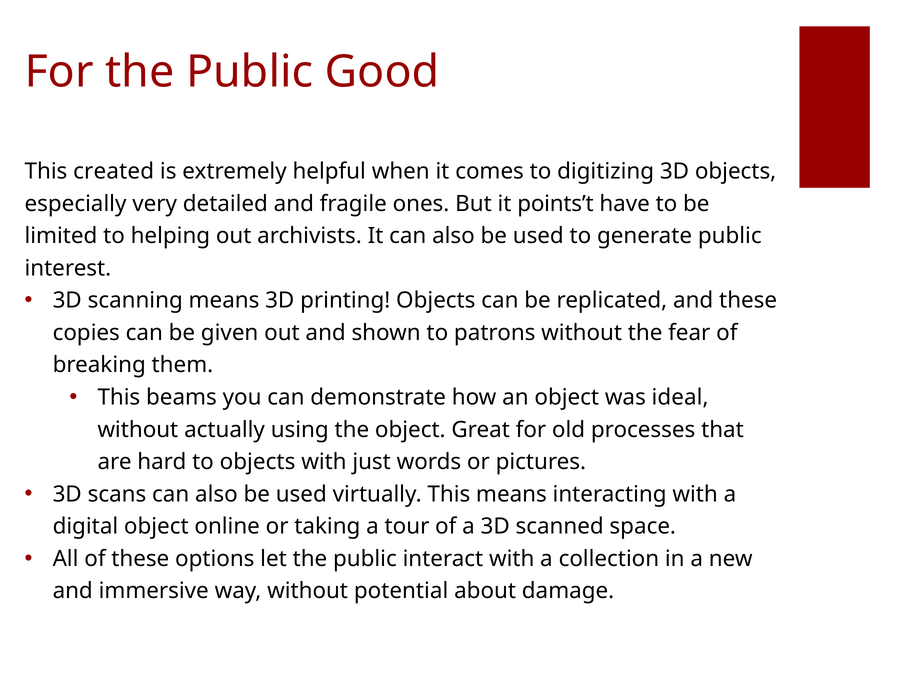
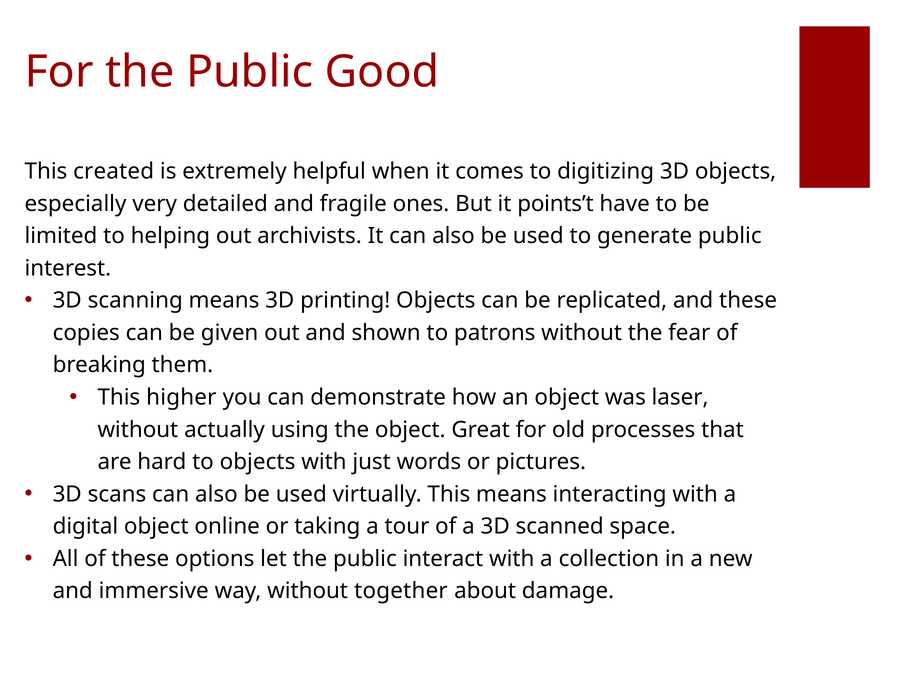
beams: beams -> higher (181, 397)
ideal: ideal -> laser (680, 397)
potential: potential -> together (401, 591)
